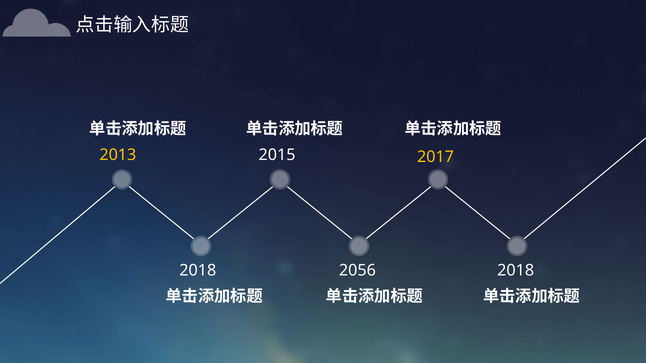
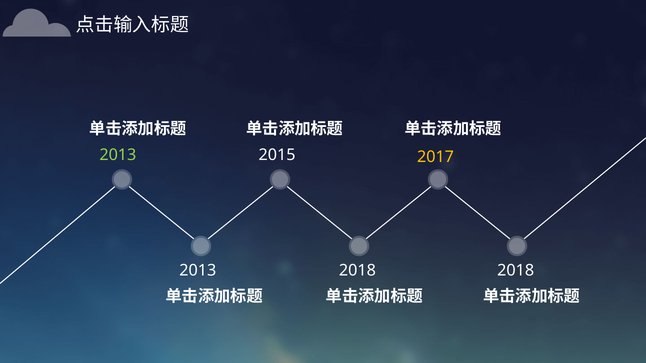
2013 colour: yellow -> light green (118, 155)
2018: 2018 -> 2013 (198, 271)
2056: 2056 -> 2018 (357, 271)
